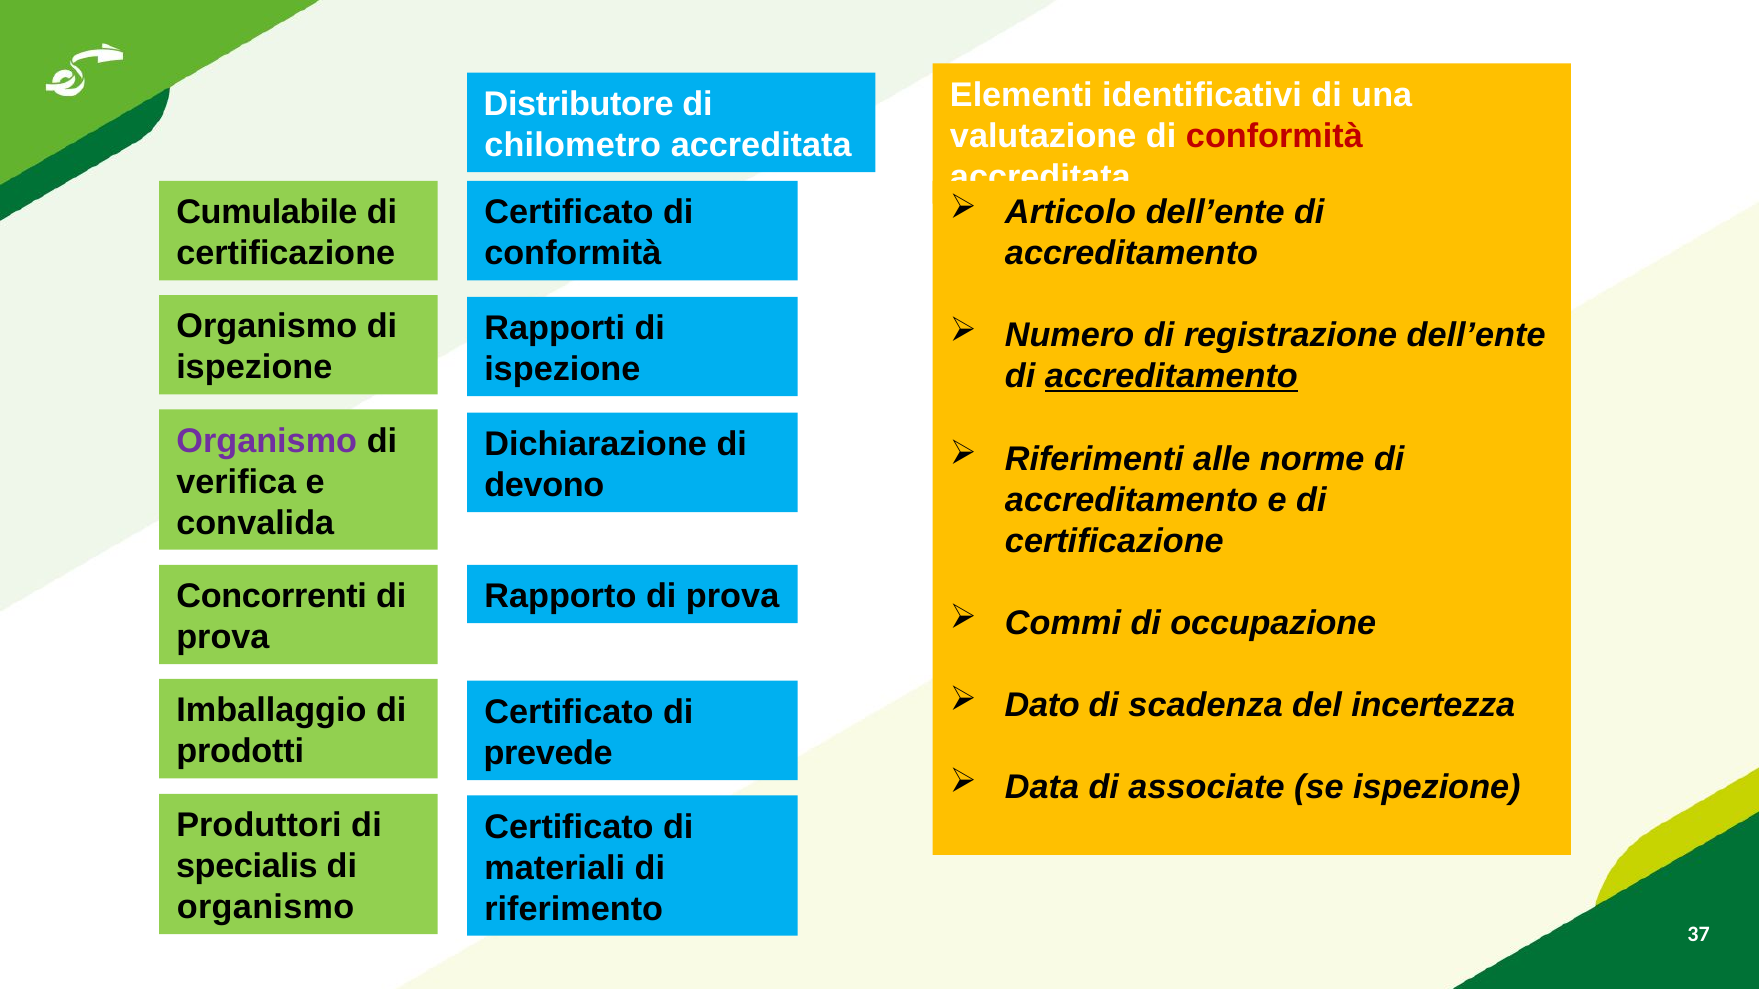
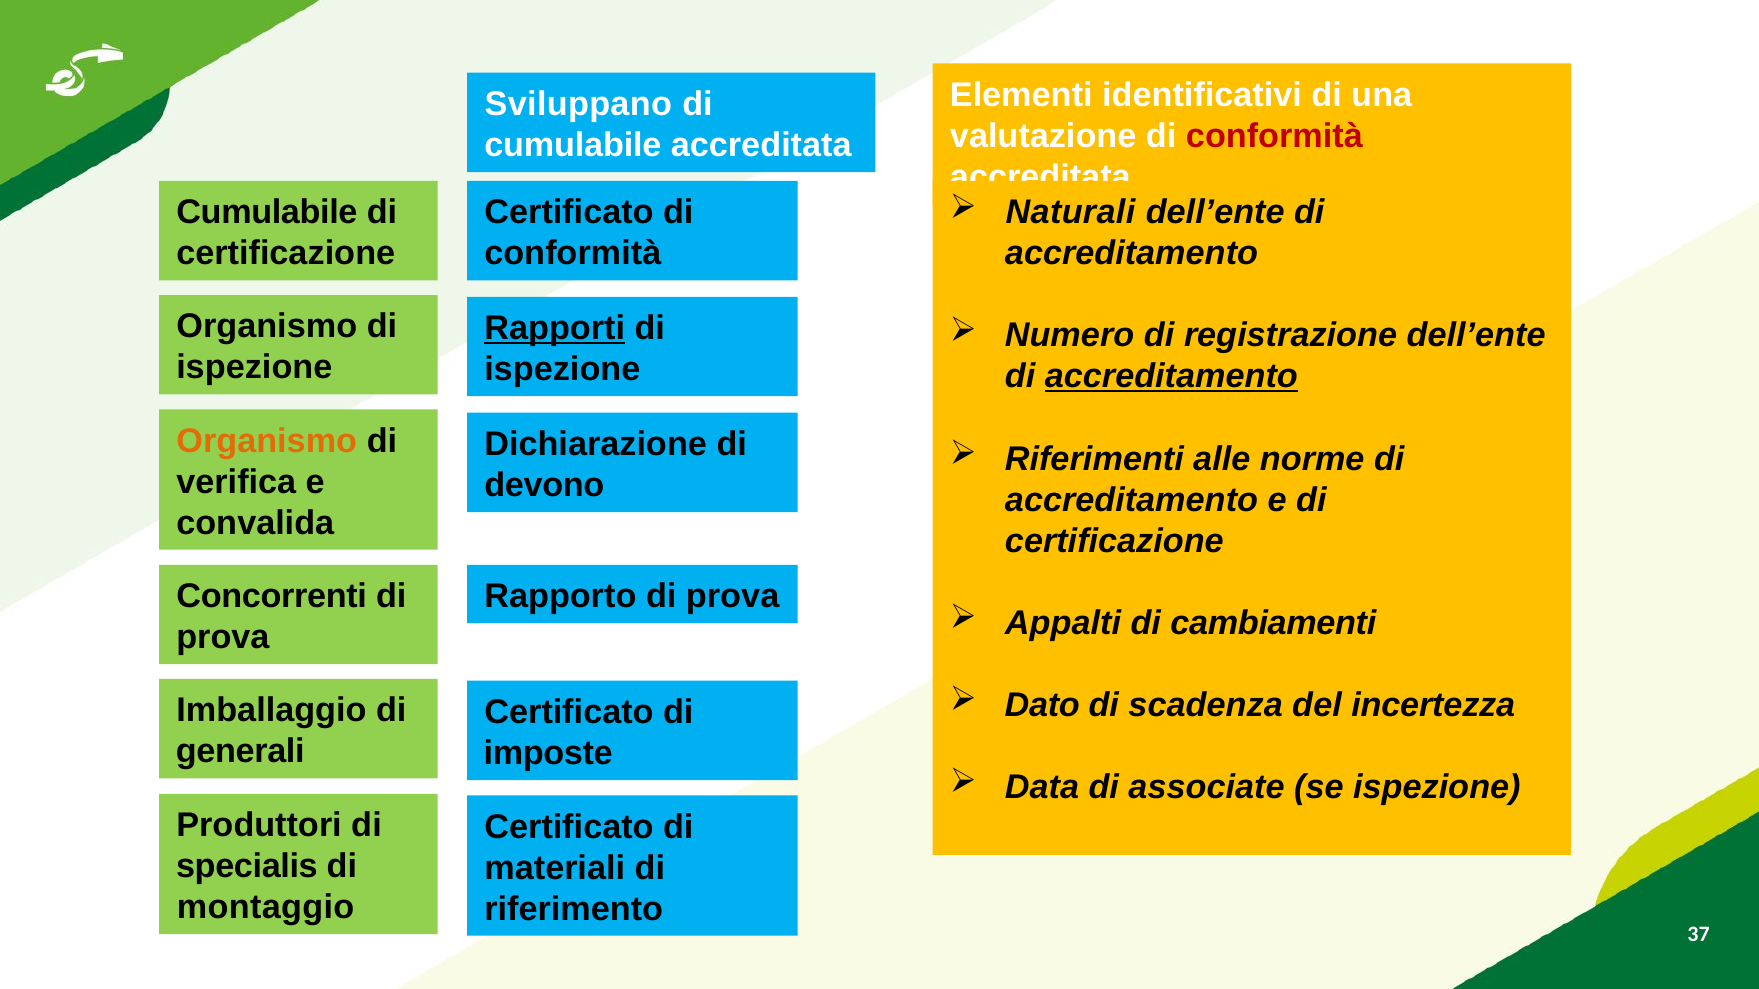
Distributore: Distributore -> Sviluppano (578, 104)
chilometro: chilometro -> cumulabile (573, 145)
Articolo: Articolo -> Naturali (1070, 213)
Rapporti underline: none -> present (555, 329)
Organismo colour: purple -> orange (267, 441)
Commi: Commi -> Appalti (1063, 623)
occupazione: occupazione -> cambiamenti (1273, 623)
prodotti: prodotti -> generali (240, 752)
prevede: prevede -> imposte (548, 754)
organismo: organismo -> montaggio (266, 908)
